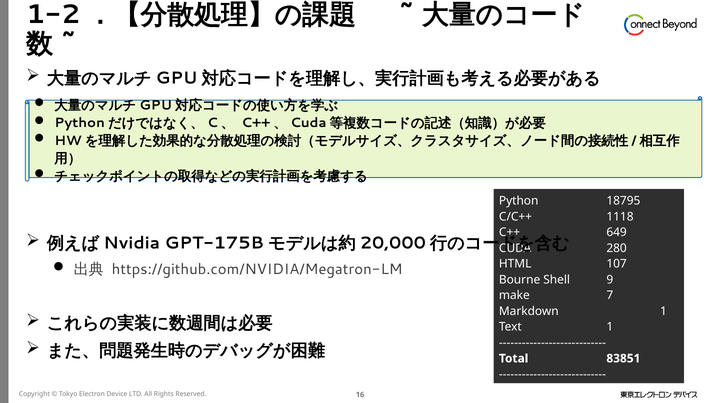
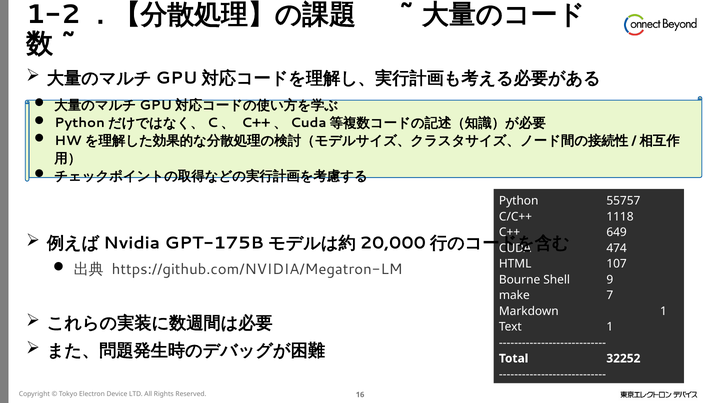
18795: 18795 -> 55757 (623, 201)
280: 280 -> 474 (617, 248)
83851: 83851 -> 32252 (623, 358)
